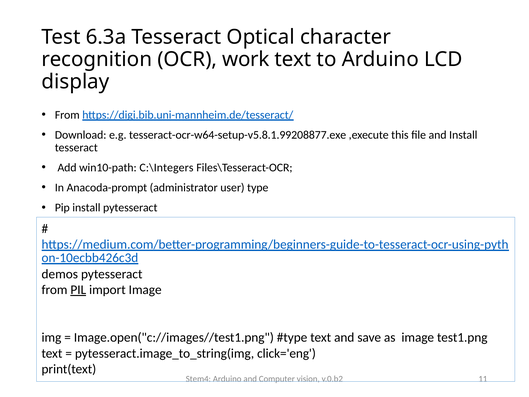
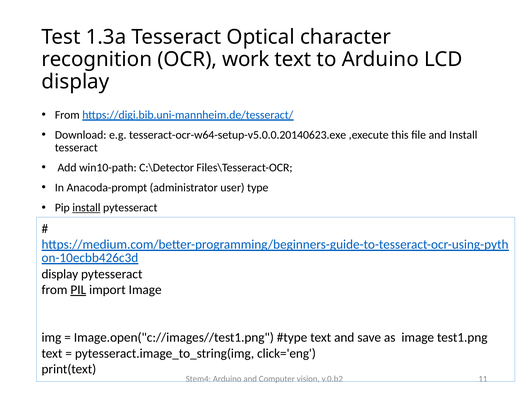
6.3a: 6.3a -> 1.3a (106, 37)
tesseract-ocr-w64-setup-v5.8.1.99208877.exe: tesseract-ocr-w64-setup-v5.8.1.99208877.exe -> tesseract-ocr-w64-setup-v5.0.0.20140623.exe (238, 135)
C:\Integers: C:\Integers -> C:\Detector (167, 167)
install underline: none -> present (86, 208)
demos: demos -> display (60, 274)
